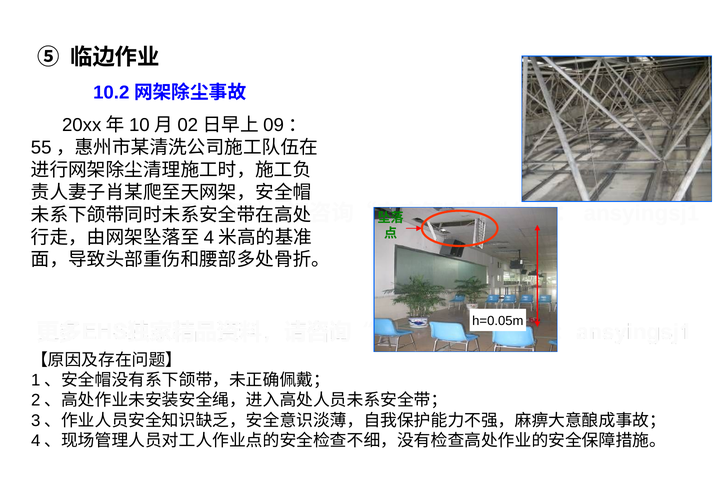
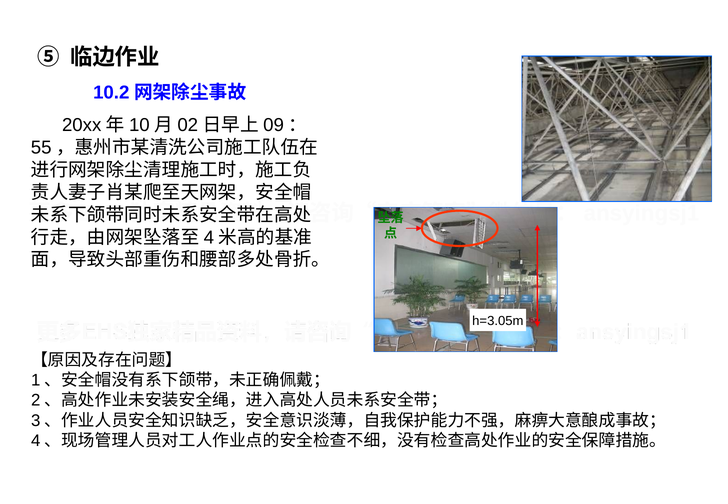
h=0.05m: h=0.05m -> h=3.05m (498, 321)
